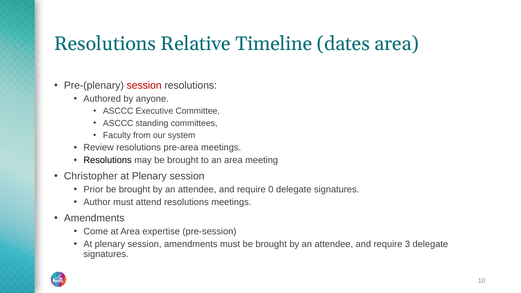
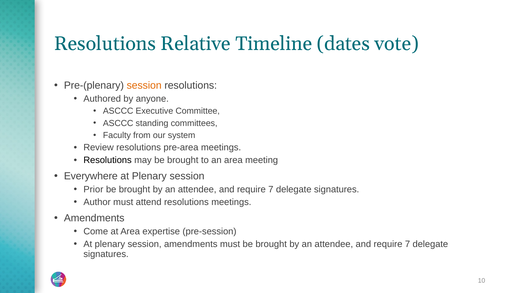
dates area: area -> vote (397, 44)
session colour: red -> orange (144, 85)
Christopher: Christopher -> Everywhere (91, 176)
0: 0 -> 7 (271, 190)
3: 3 -> 7 (408, 244)
